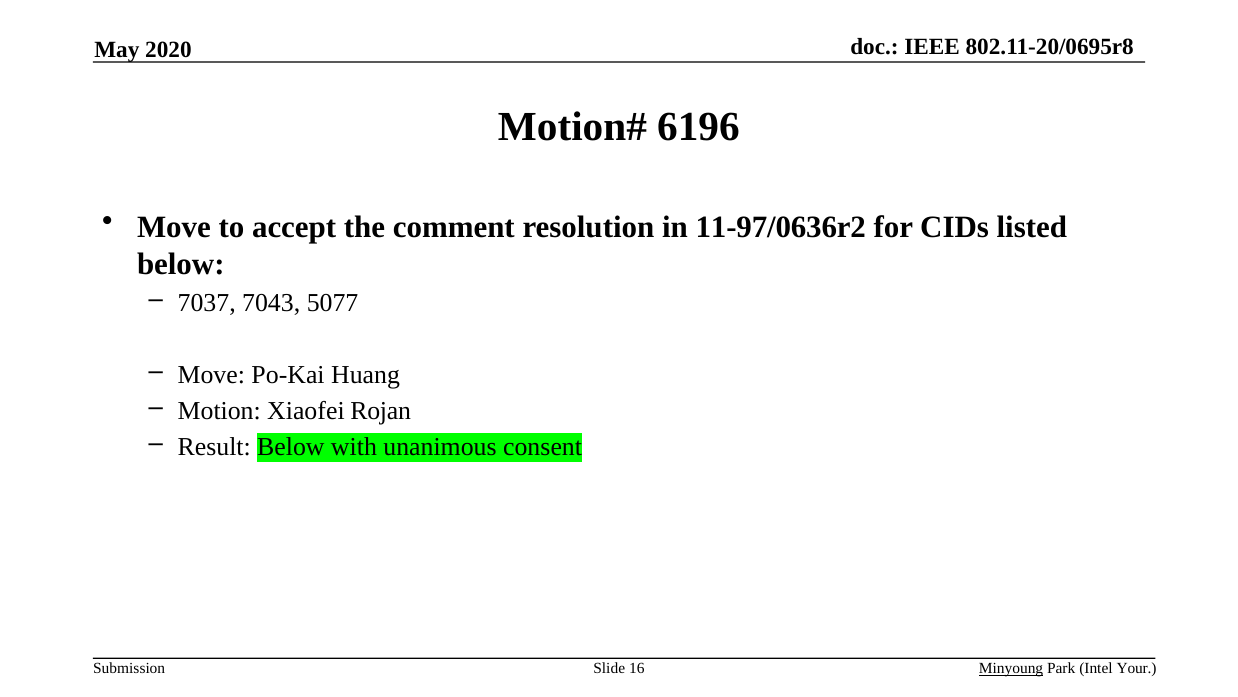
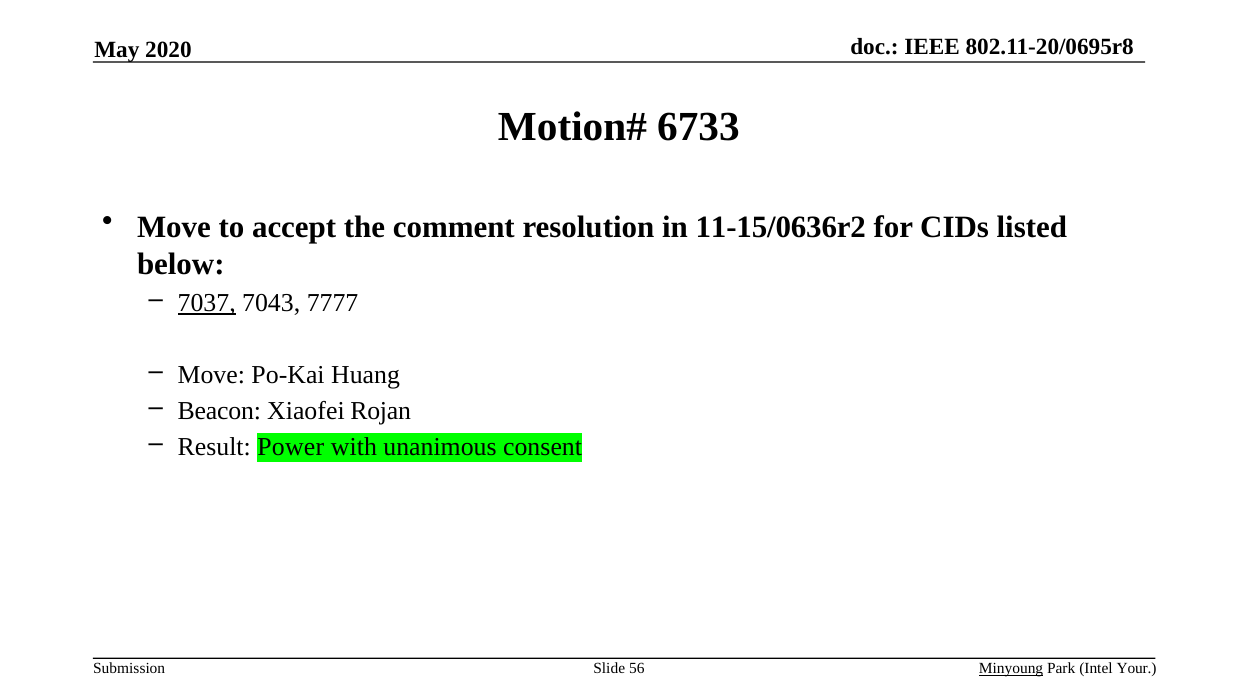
6196: 6196 -> 6733 (698, 127)
11-97/0636r2: 11-97/0636r2 -> 11-15/0636r2 (781, 227)
7037 underline: none -> present (207, 303)
5077: 5077 -> 7777 (333, 303)
Motion: Motion -> Beacon (219, 411)
Result Below: Below -> Power (291, 447)
16: 16 -> 56 (637, 668)
